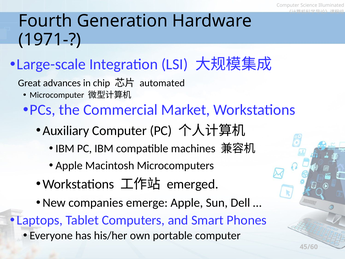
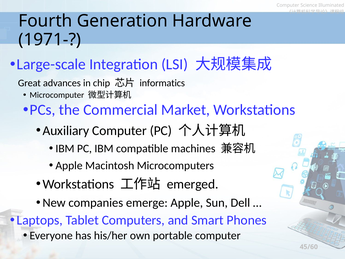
automated: automated -> informatics (162, 83)
